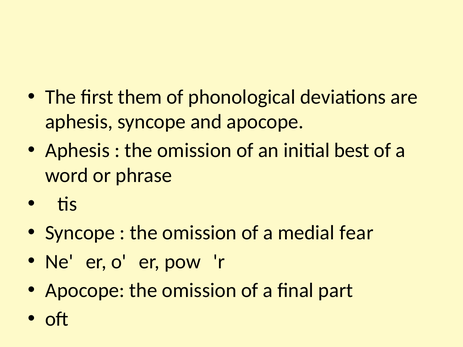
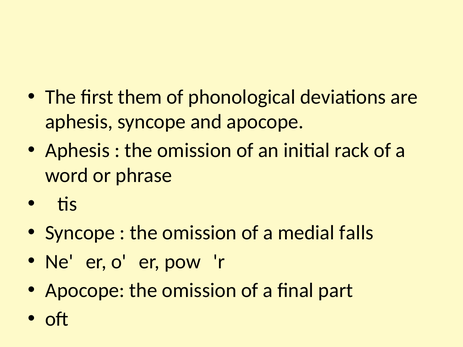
best: best -> rack (352, 151)
fear: fear -> falls (356, 233)
